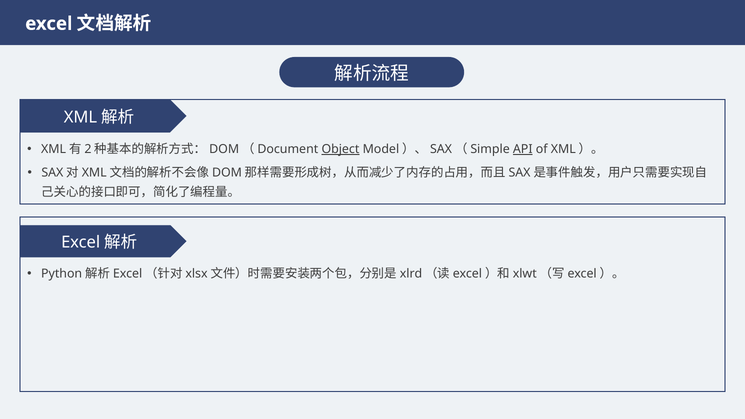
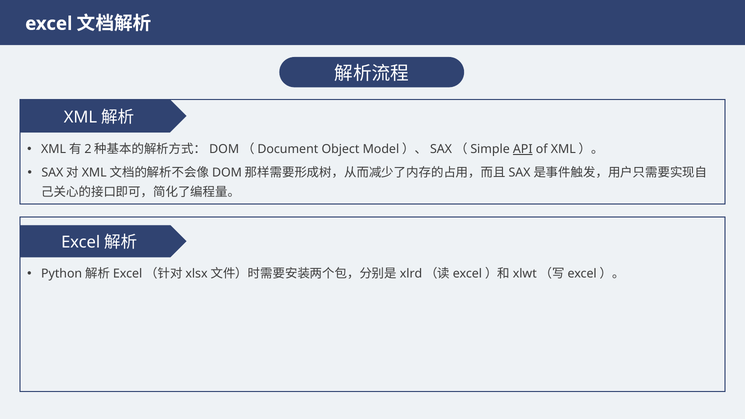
Object underline: present -> none (340, 149)
